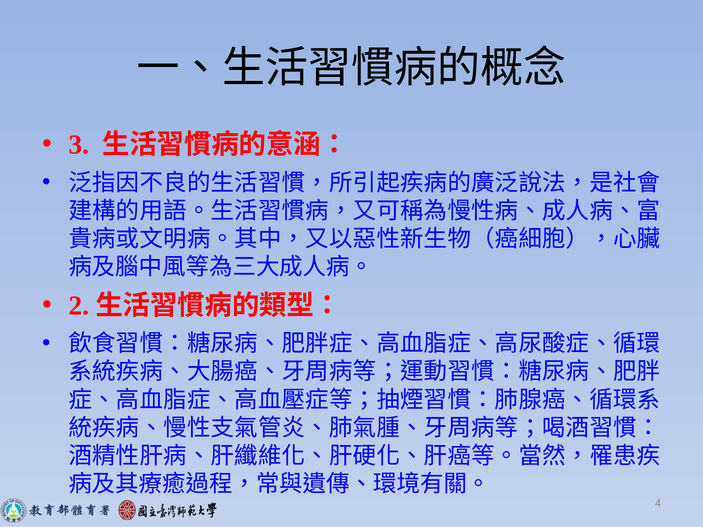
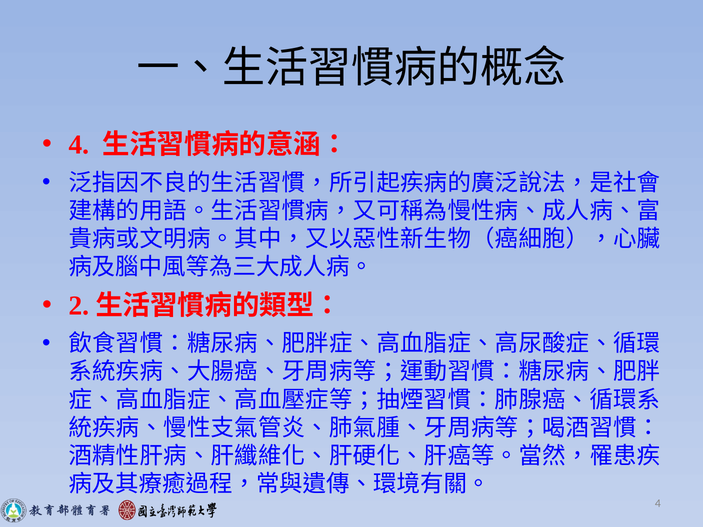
3: 3 -> 4 (79, 145)
